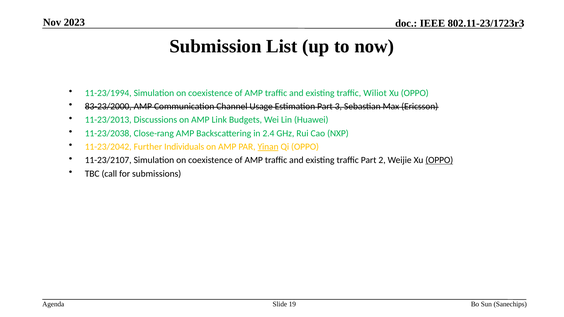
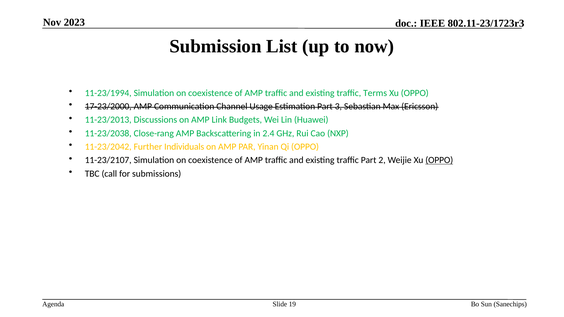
Wiliot: Wiliot -> Terms (375, 93)
83-23/2000: 83-23/2000 -> 17-23/2000 (108, 106)
Yinan underline: present -> none (268, 147)
